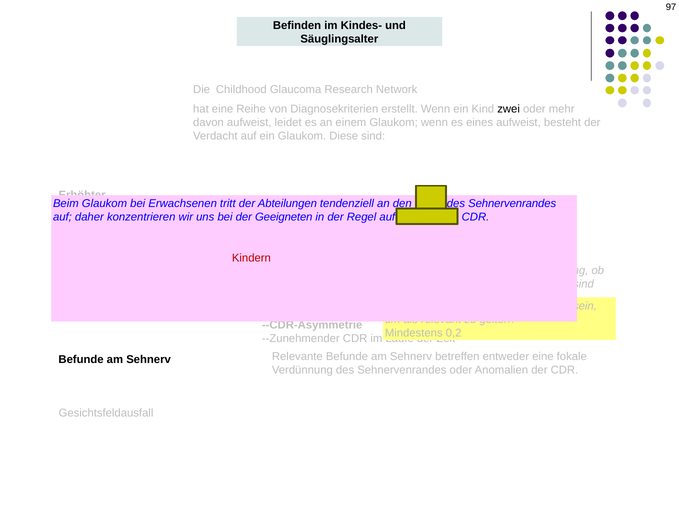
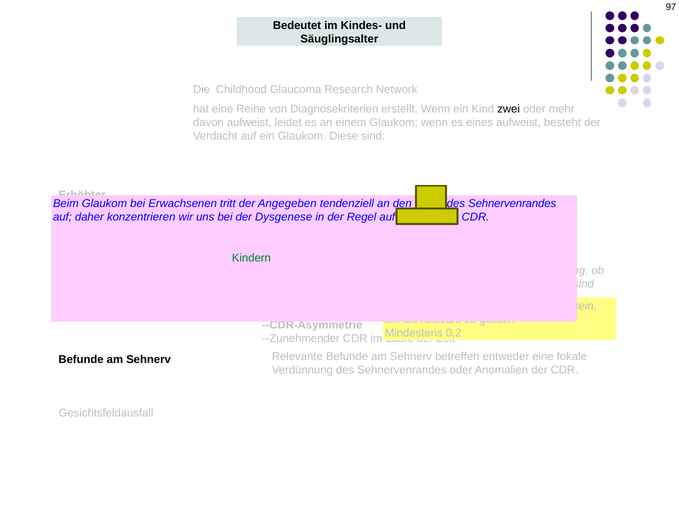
Befinden: Befinden -> Bedeutet (297, 25)
Abteilungen: Abteilungen -> Angegeben (287, 204)
Geeigneten: Geeigneten -> Dysgenese (284, 217)
Kindern colour: red -> green (251, 258)
